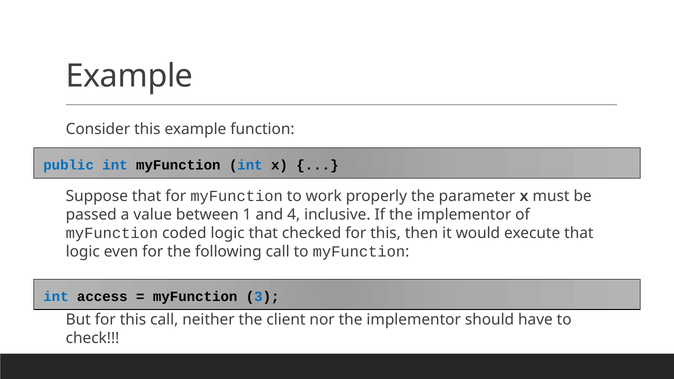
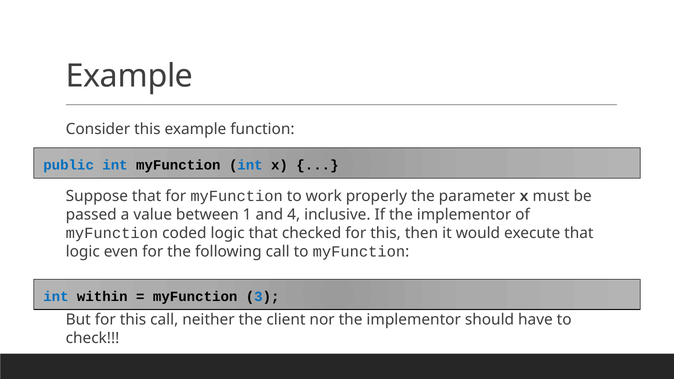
access: access -> within (102, 297)
